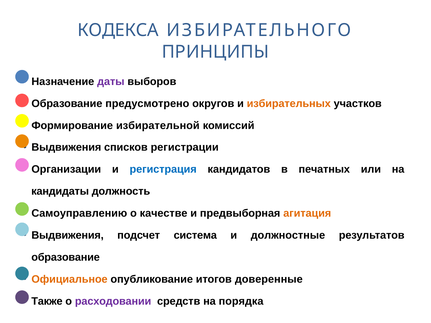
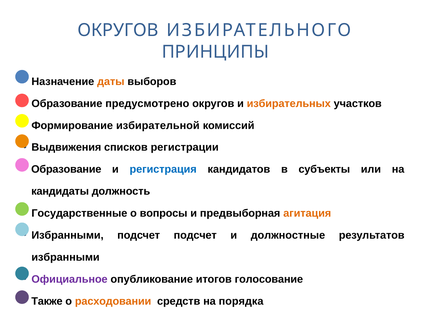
КОДЕКСА: КОДЕКСА -> ОКРУГОВ (118, 30)
даты colour: purple -> orange (111, 82)
Организации: Организации -> Образование (66, 170)
печатных: печатных -> субъекты (324, 170)
Самоуправлению: Самоуправлению -> Государственные (79, 213)
качестве: качестве -> вопросы (164, 213)
Выдвижения: Выдвижения -> Избранными (68, 235)
подсчет система: система -> подсчет (195, 235)
образование: образование -> избранными (66, 257)
Официальное colour: orange -> purple (70, 279)
доверенные: доверенные -> голосование (269, 279)
расходовании colour: purple -> orange (113, 301)
